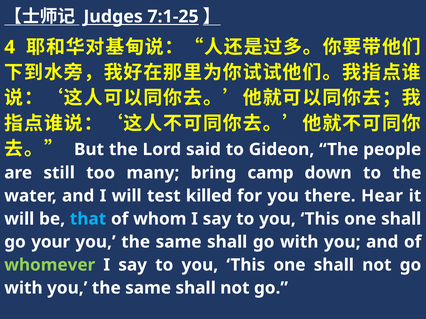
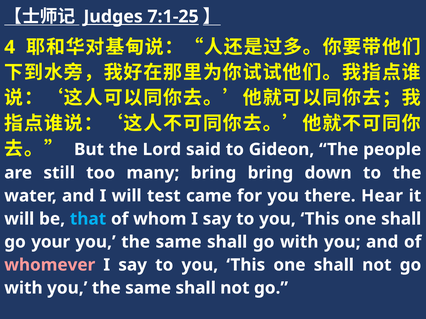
bring camp: camp -> bring (270, 173)
killed: killed -> came (209, 196)
whomever colour: light green -> pink (50, 265)
